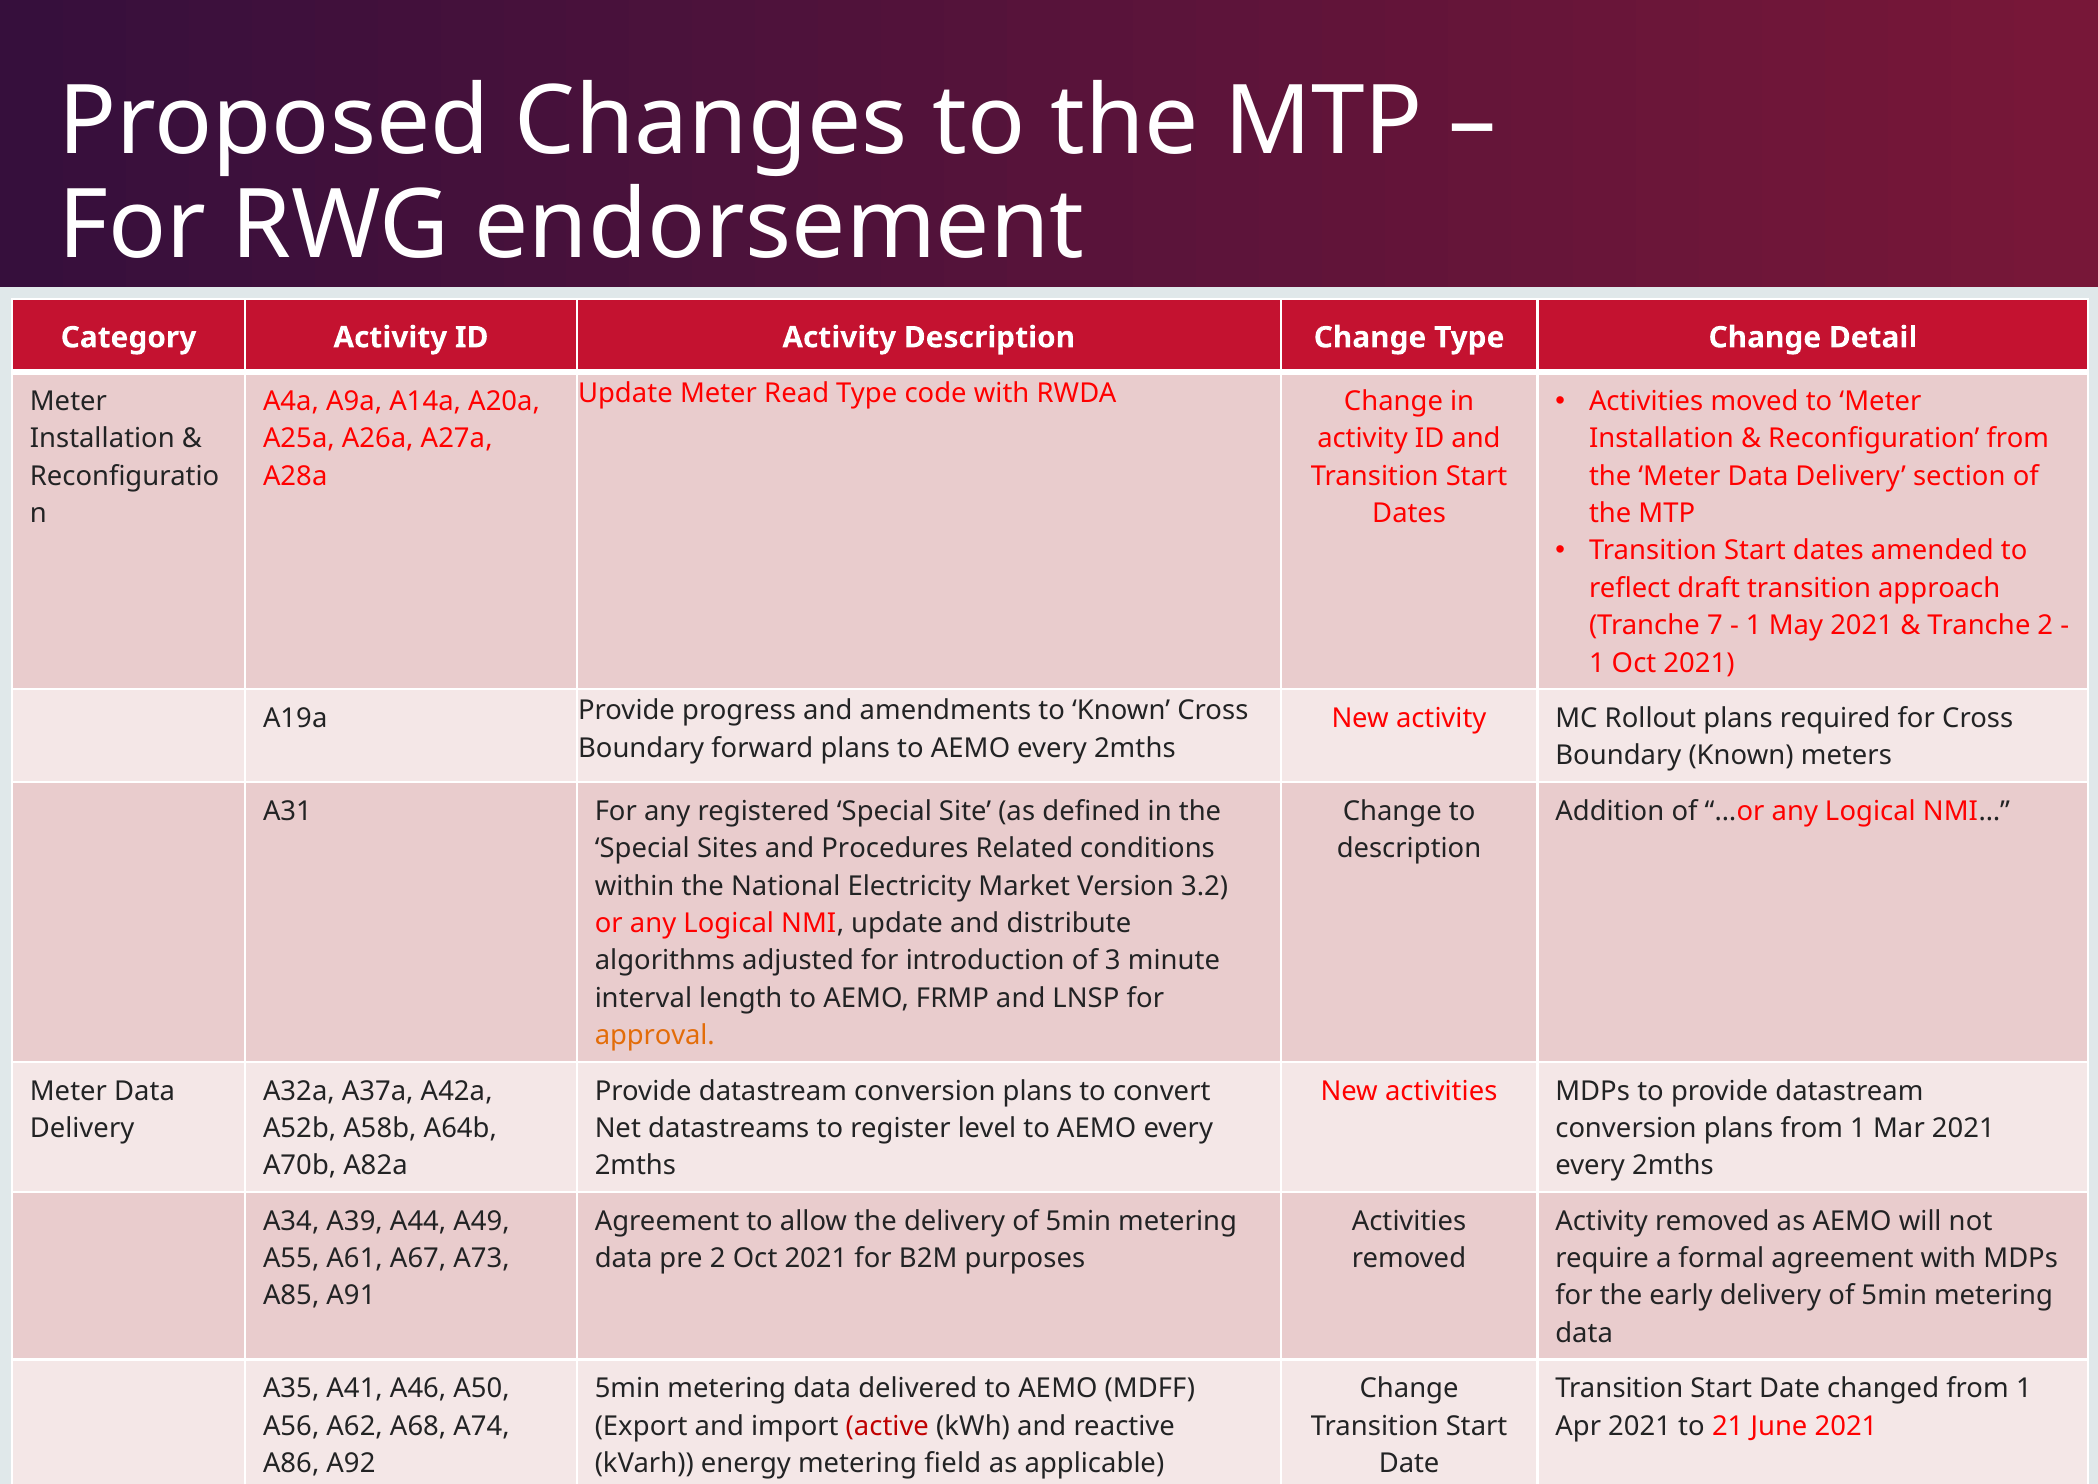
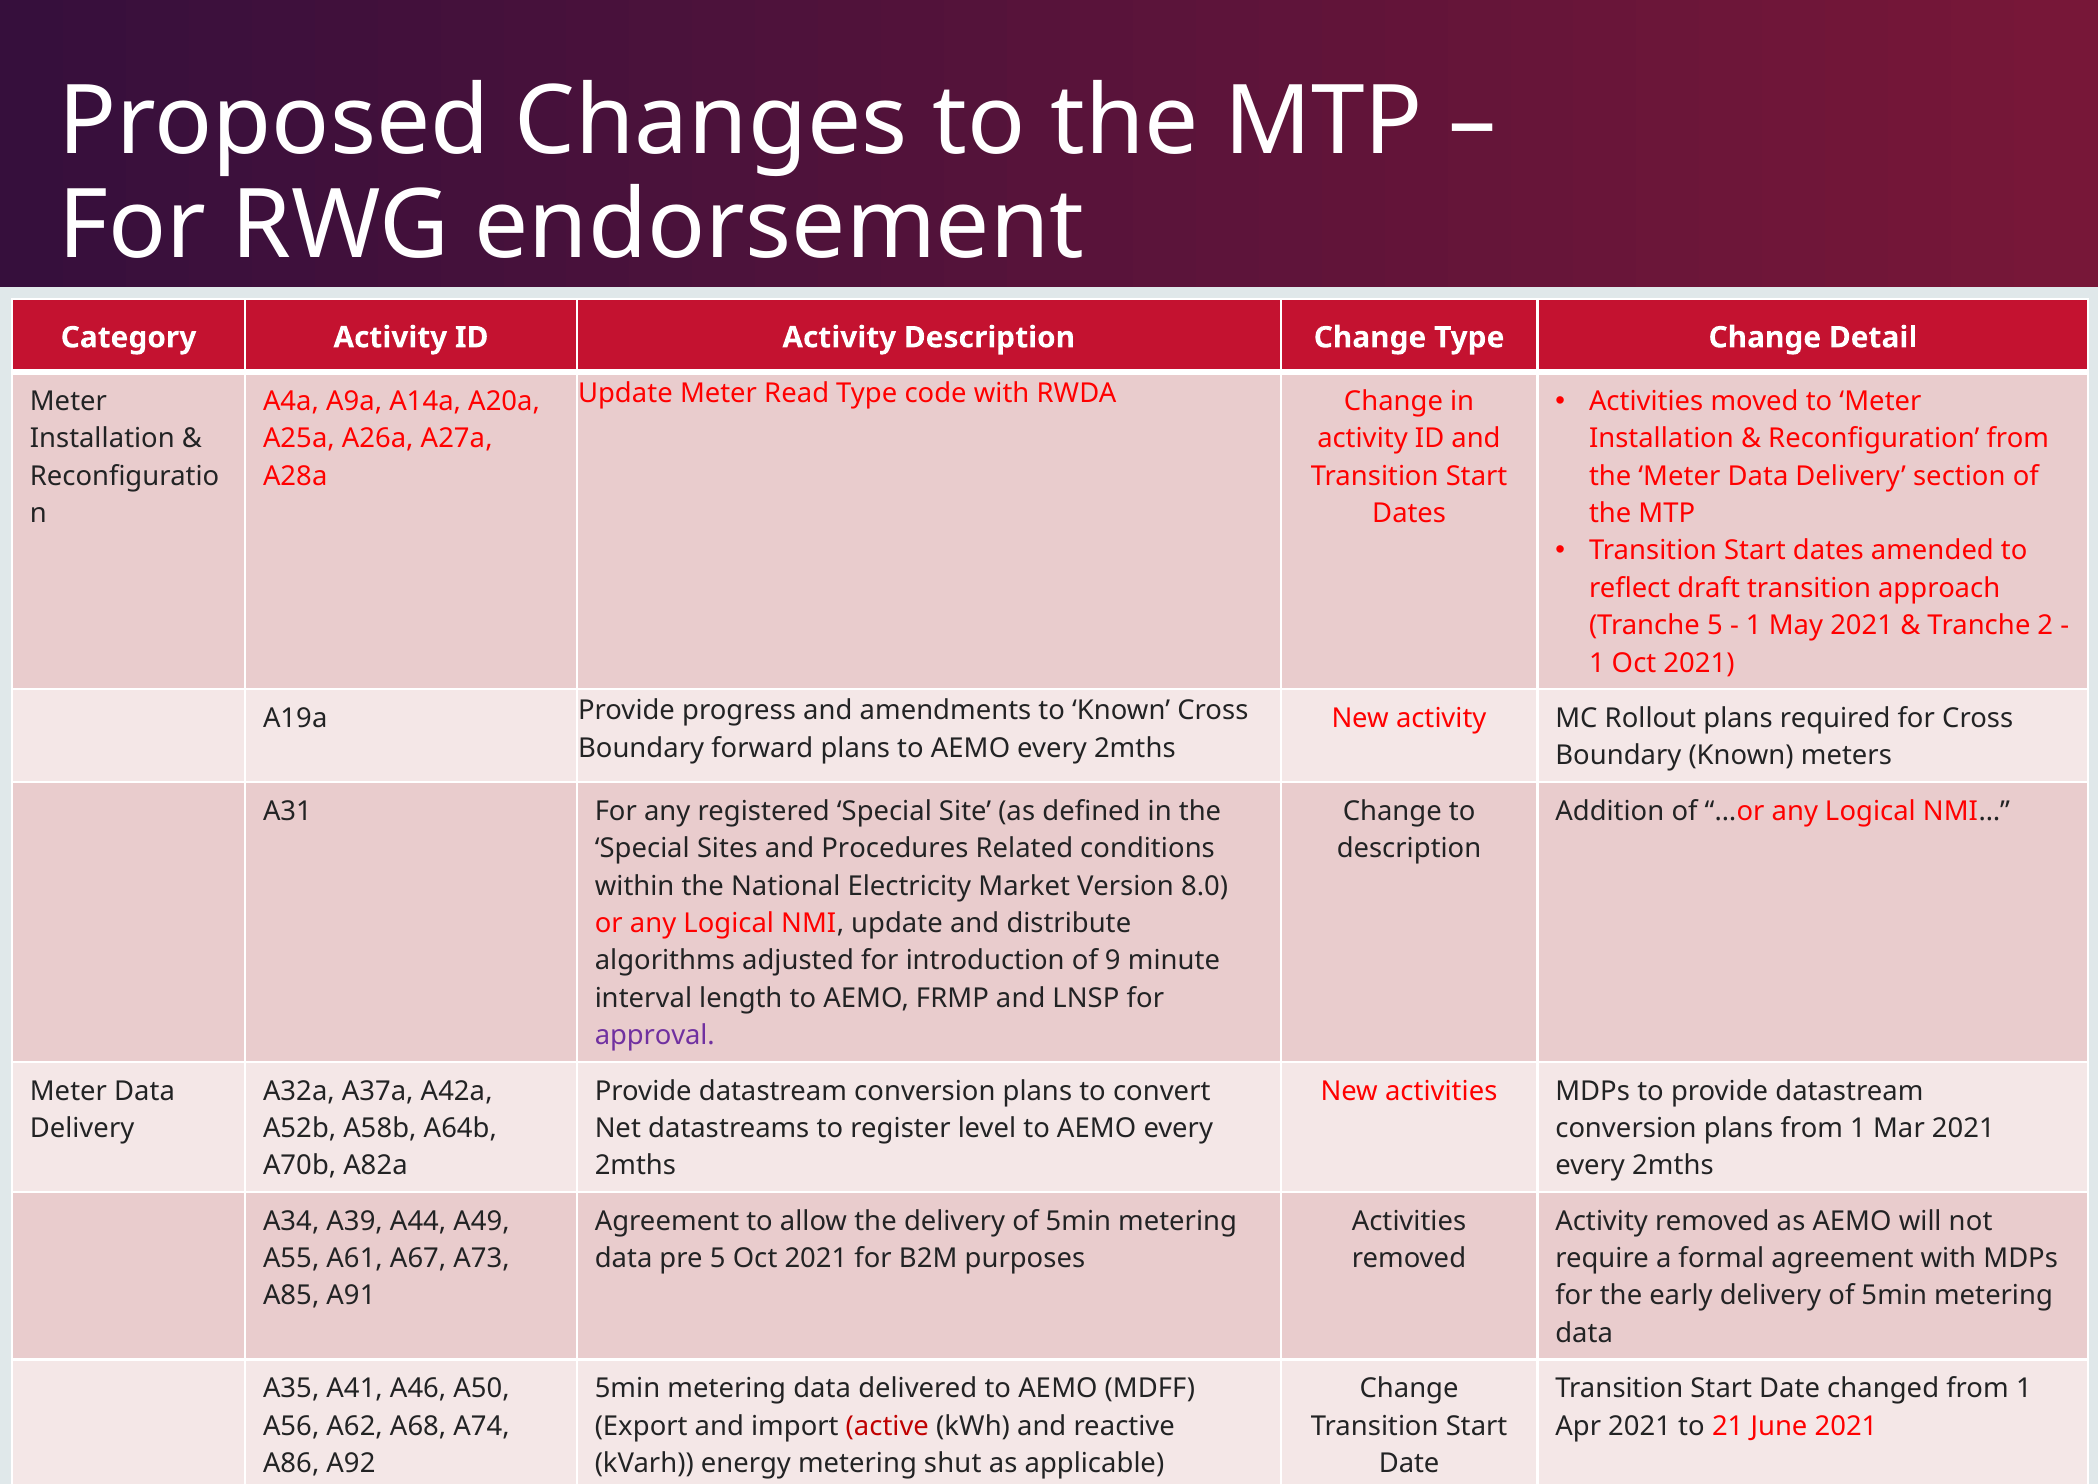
Tranche 7: 7 -> 5 (1715, 625)
3.2: 3.2 -> 8.0 (1205, 886)
of 3: 3 -> 9 (1113, 960)
approval colour: orange -> purple (655, 1035)
pre 2: 2 -> 5 (718, 1258)
field: field -> shut (953, 1463)
